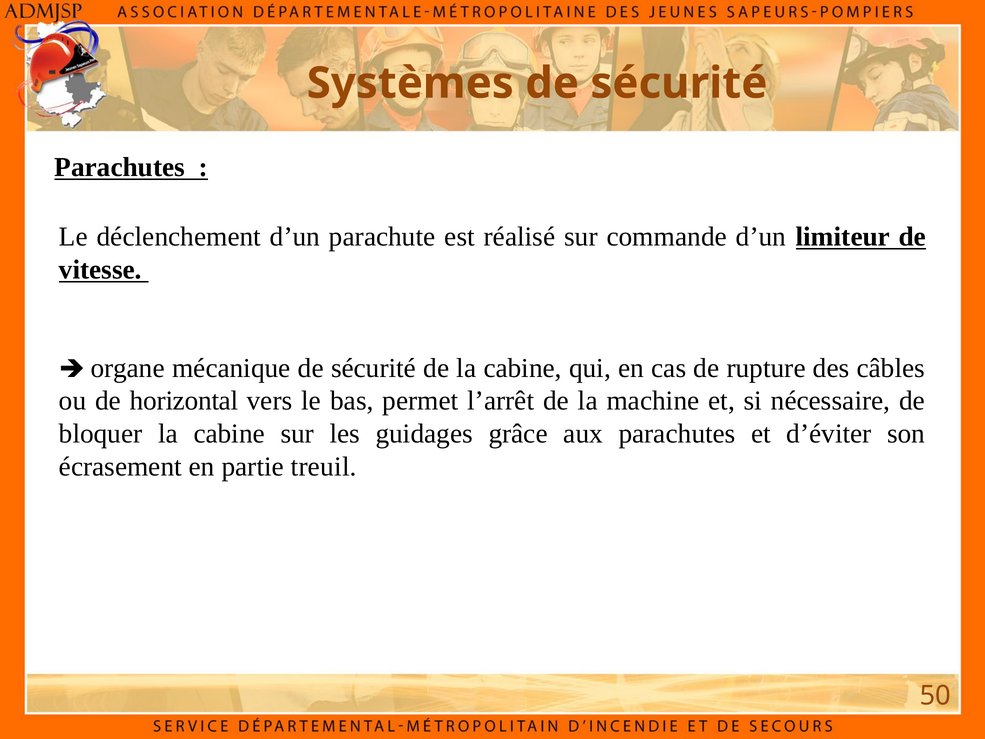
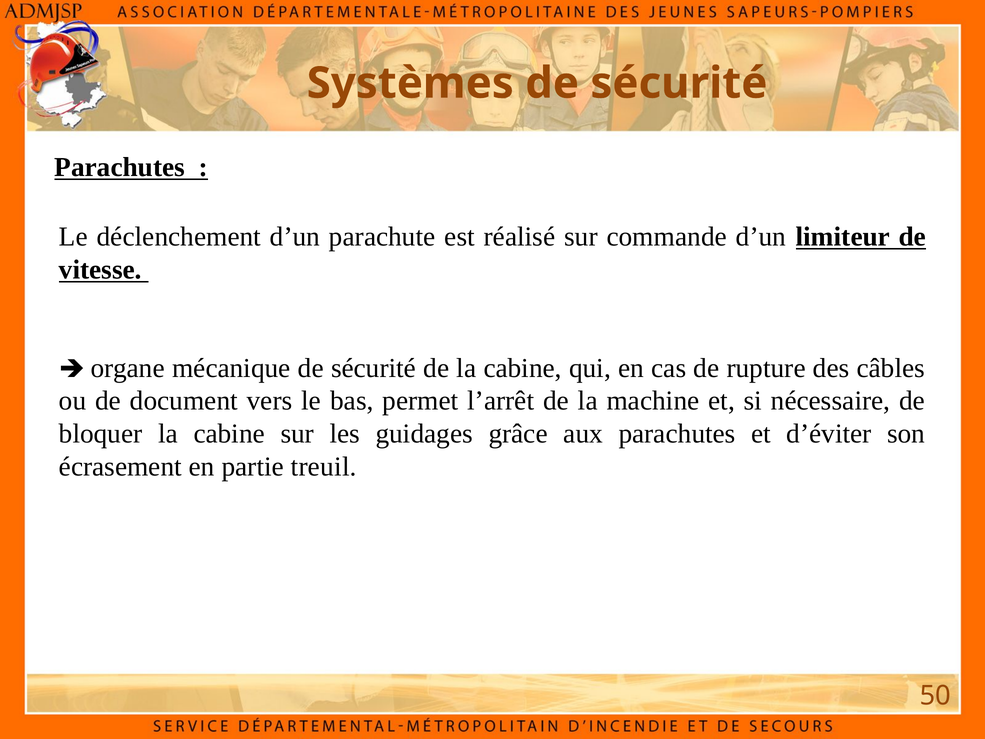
horizontal: horizontal -> document (184, 401)
